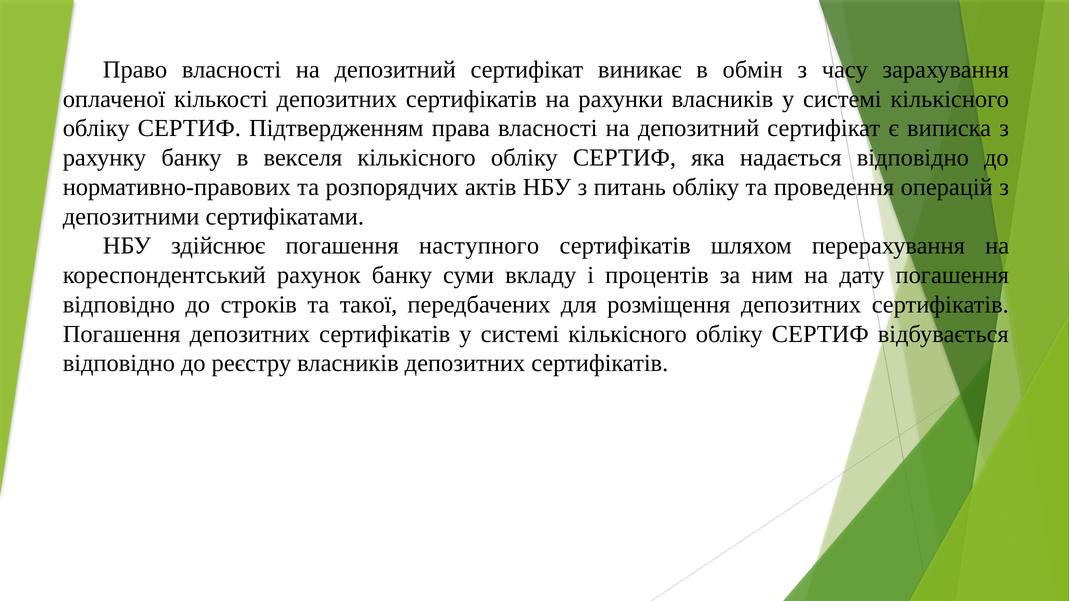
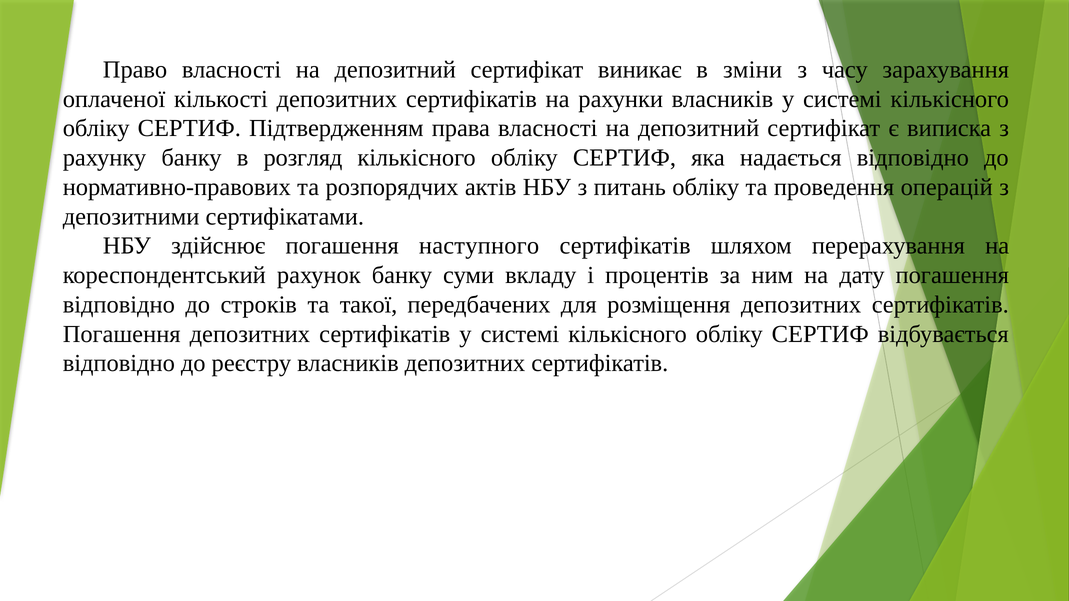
обмін: обмін -> зміни (753, 70)
векселя: векселя -> розгляд (303, 158)
